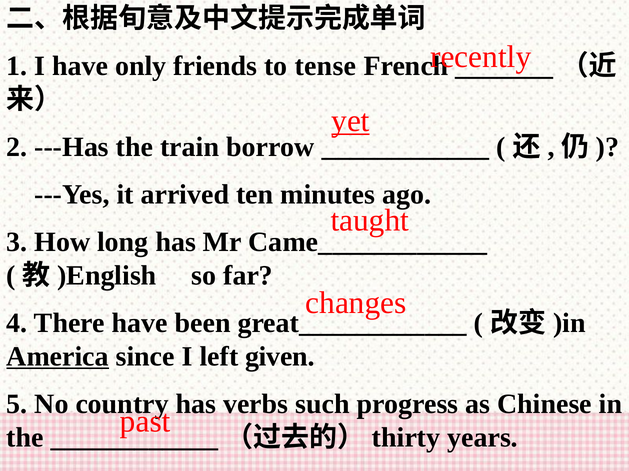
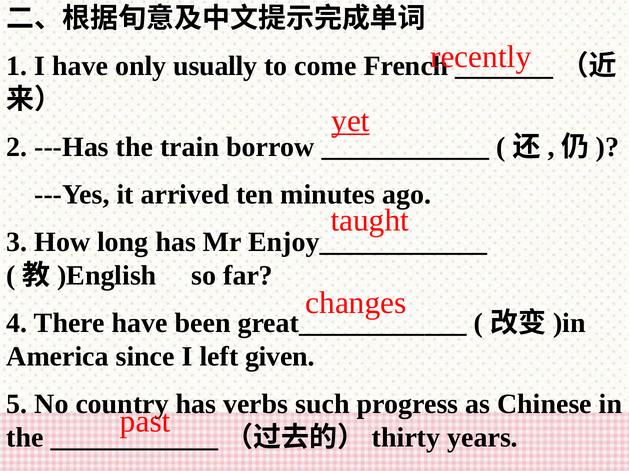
friends: friends -> usually (215, 66)
tense: tense -> come (326, 66)
Came____________: Came____________ -> Enjoy____________ (368, 242)
America underline: present -> none (58, 357)
